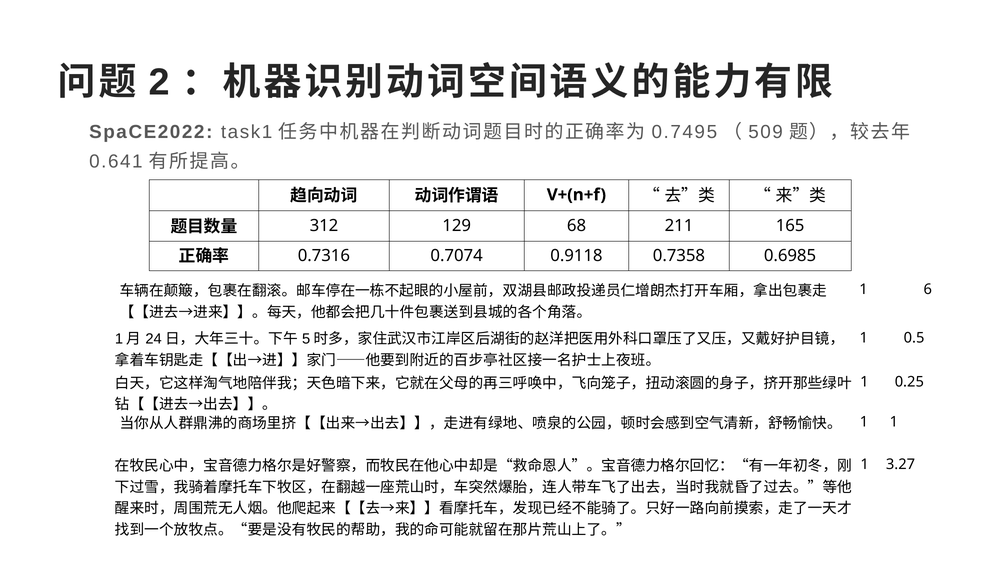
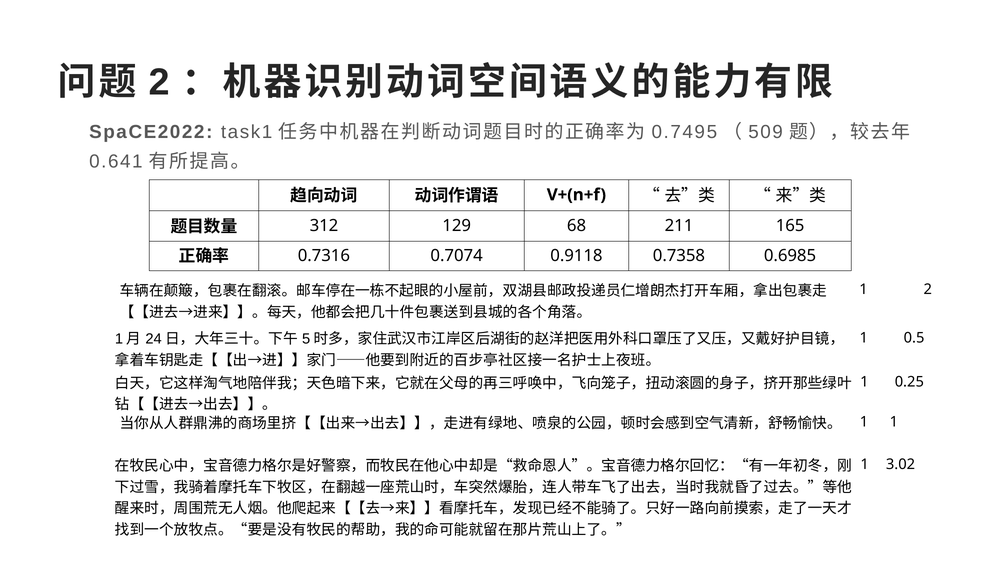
1 6: 6 -> 2 (928, 290)
3.27: 3.27 -> 3.02 (901, 464)
